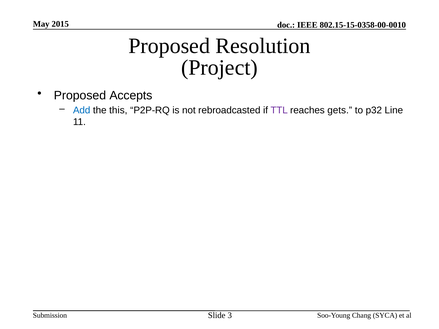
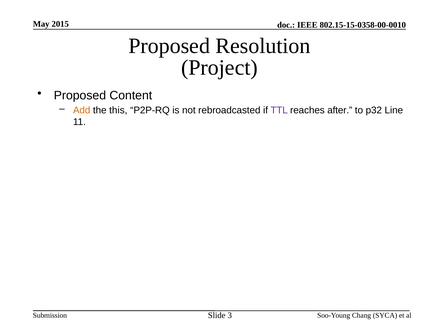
Accepts: Accepts -> Content (131, 96)
Add colour: blue -> orange (82, 110)
gets: gets -> after (340, 110)
